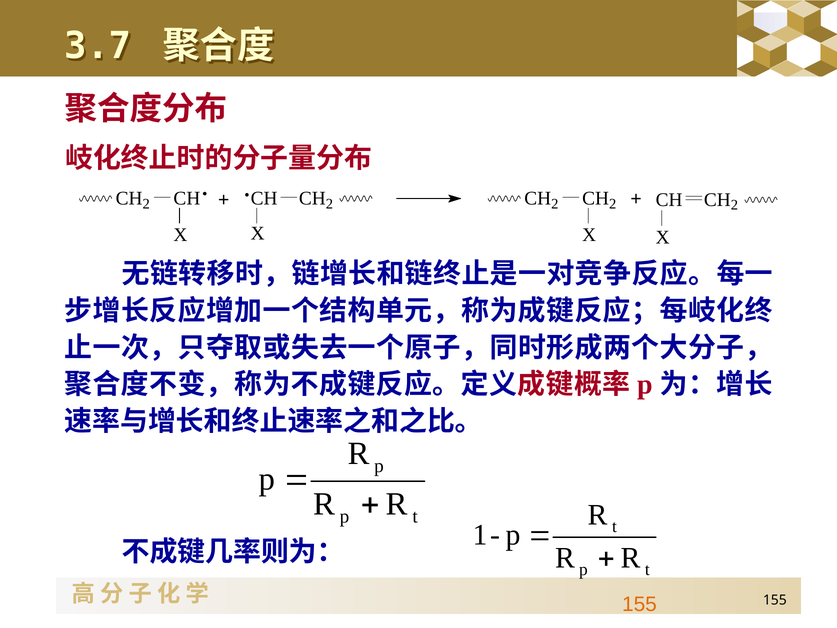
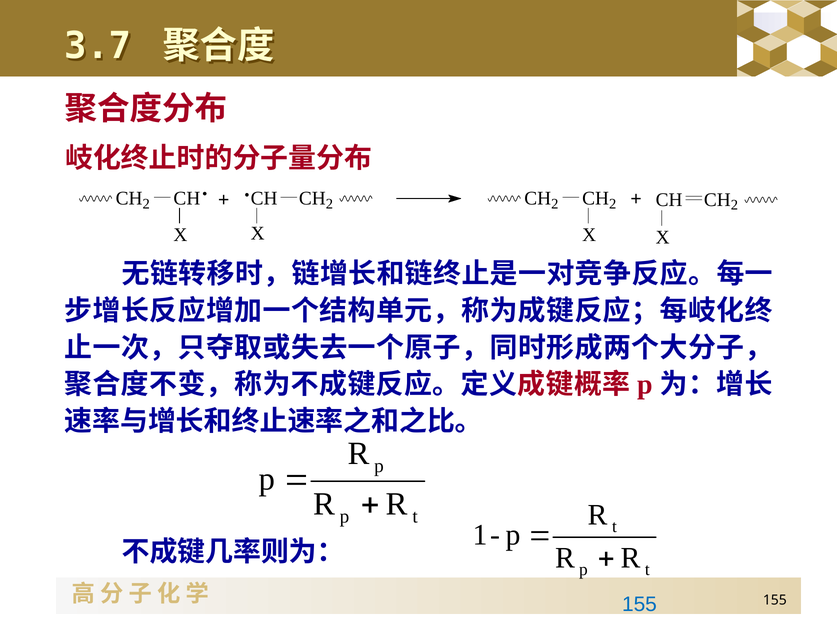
155 colour: orange -> blue (639, 604)
